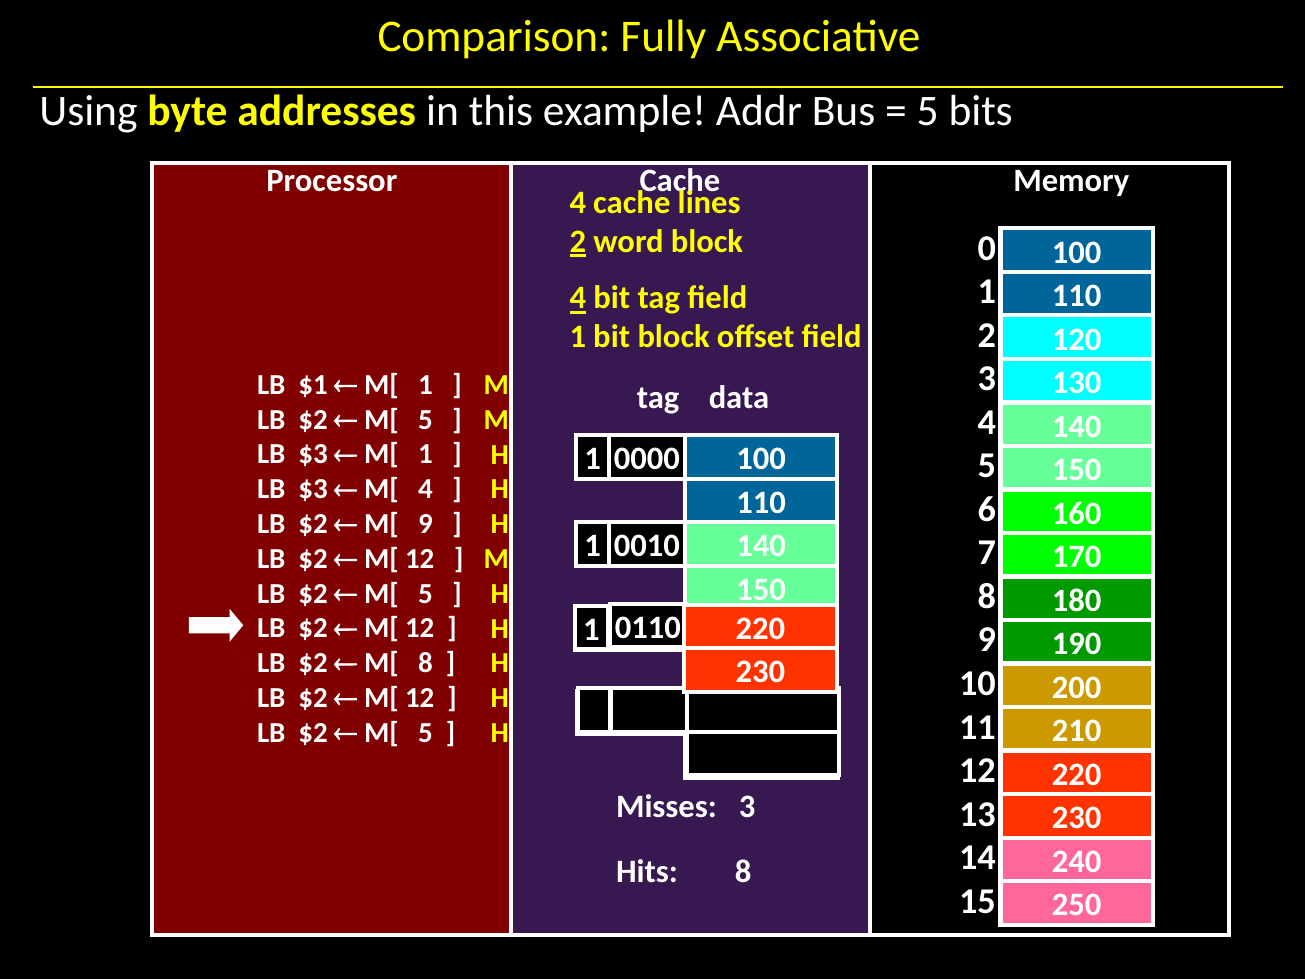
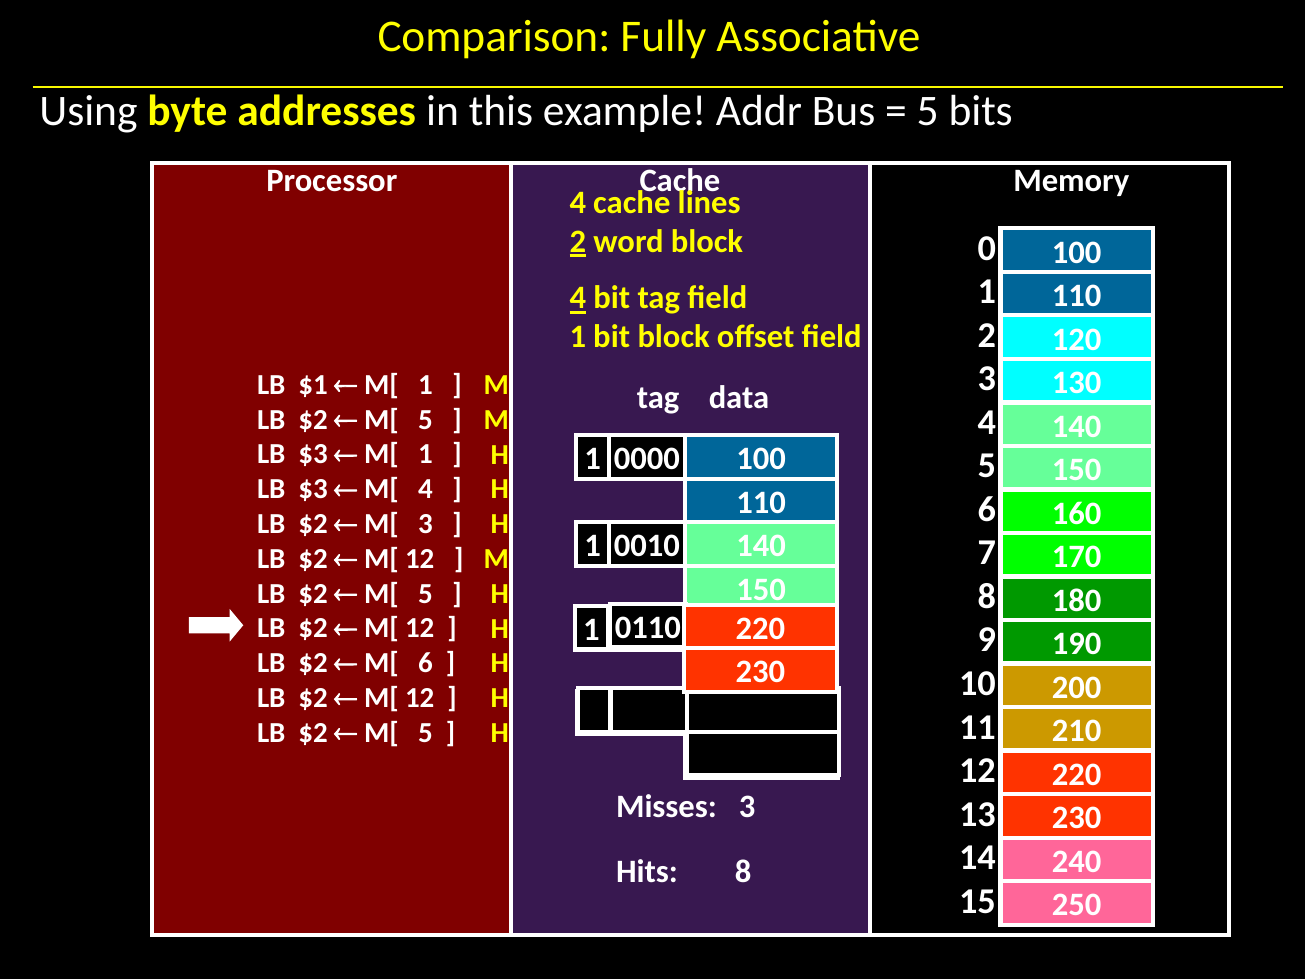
M[ 9: 9 -> 3 (425, 524)
M[ 8: 8 -> 6 (425, 663)
